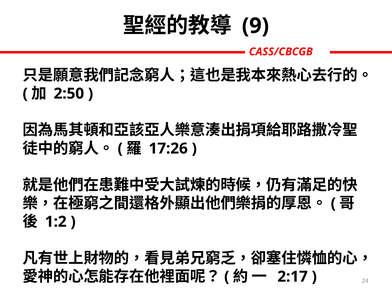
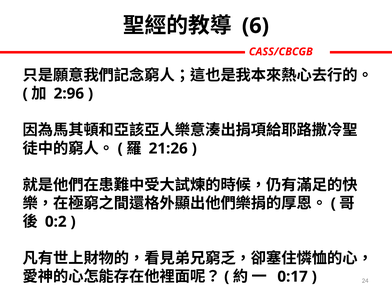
9: 9 -> 6 (255, 26)
2:50: 2:50 -> 2:96 (69, 94)
17:26: 17:26 -> 21:26 (168, 148)
1:2: 1:2 -> 0:2 (56, 222)
2:17: 2:17 -> 0:17 (293, 277)
